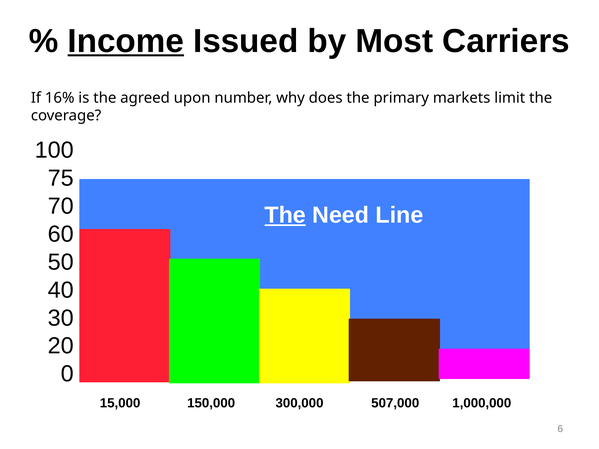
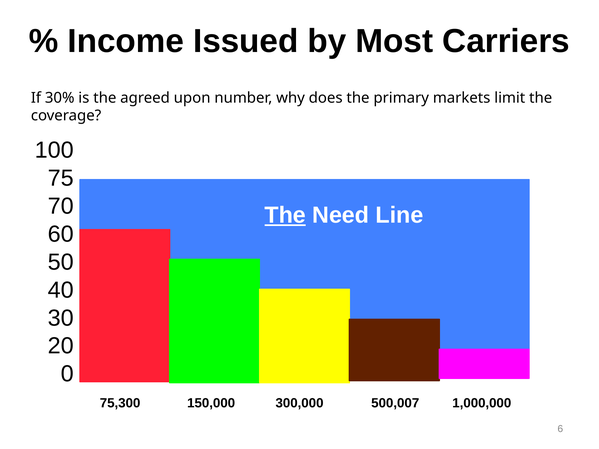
Income underline: present -> none (126, 41)
16%: 16% -> 30% (60, 98)
15,000: 15,000 -> 75,300 (120, 403)
507,000: 507,000 -> 500,007 (395, 403)
